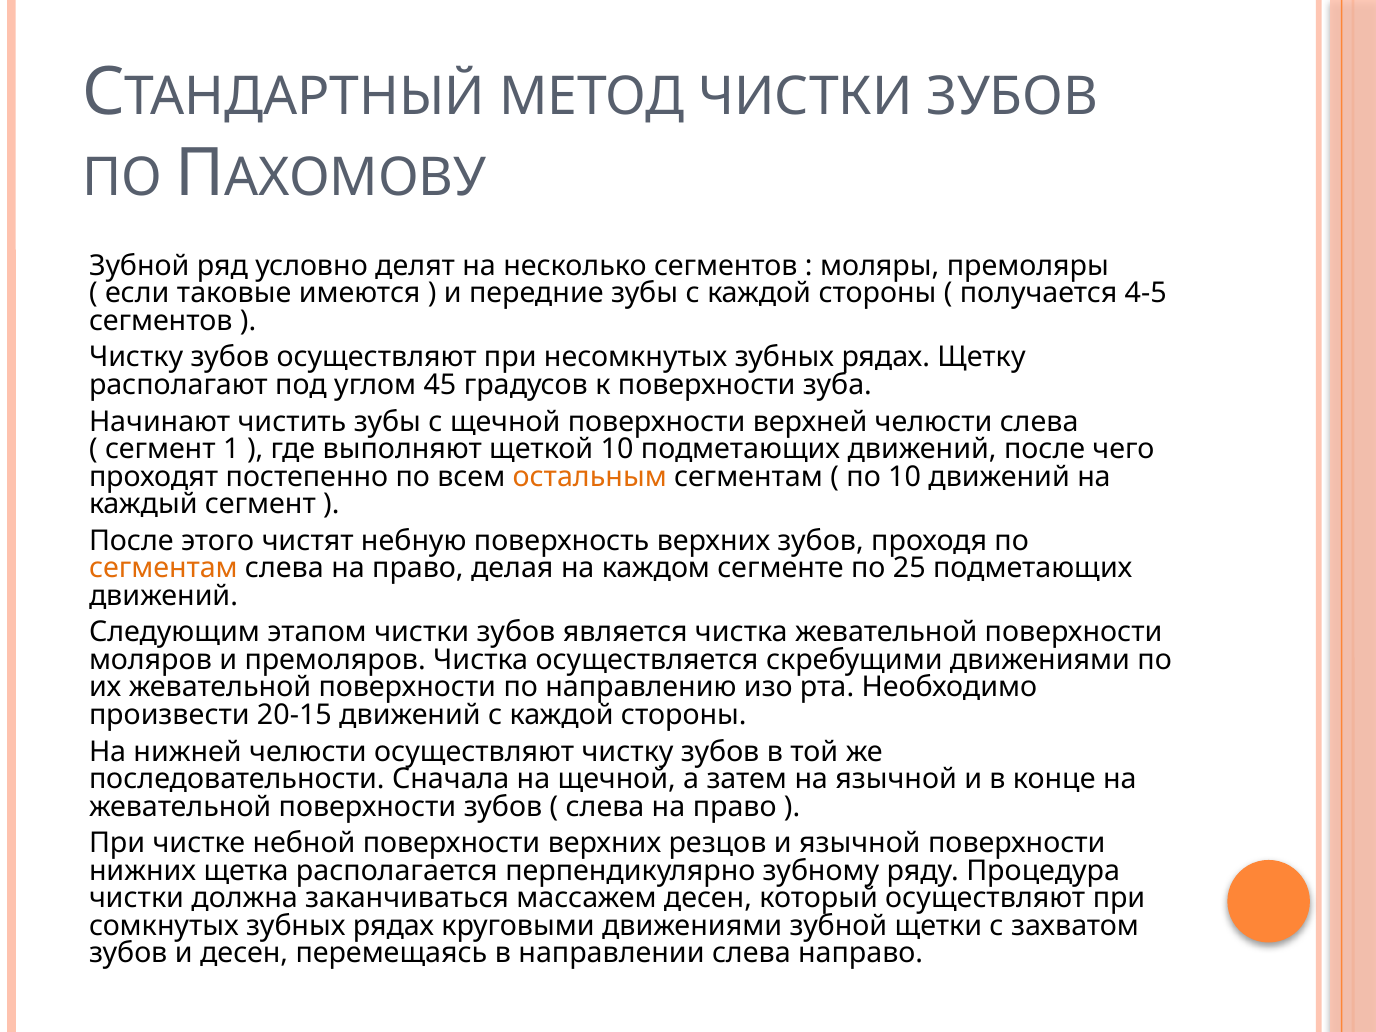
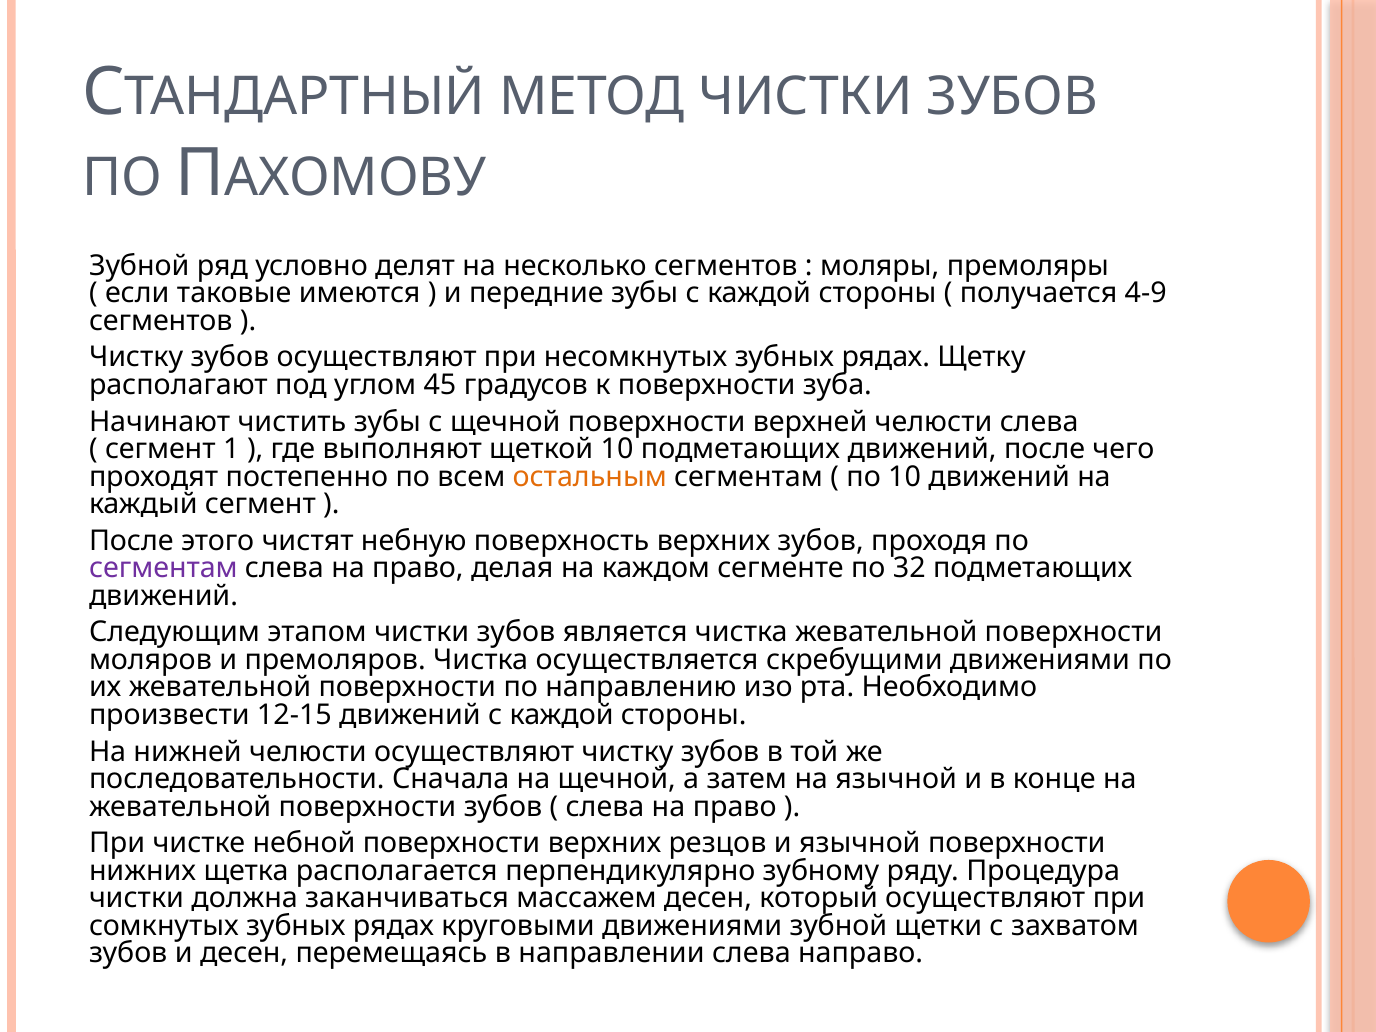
4-5: 4-5 -> 4-9 (1146, 293)
сегментам colour: orange -> purple (163, 568)
25: 25 -> 32 (909, 568)
20-15: 20-15 -> 12-15 (294, 715)
